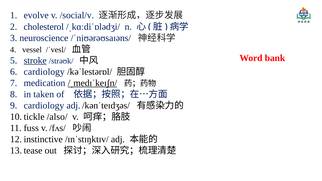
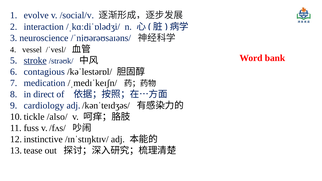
cholesterol: cholesterol -> interaction (44, 27)
cardiology: cardiology -> contagious (44, 72)
/ˌmedɪˈkeɪʃn/ underline: present -> none (92, 83)
taken: taken -> direct (44, 94)
